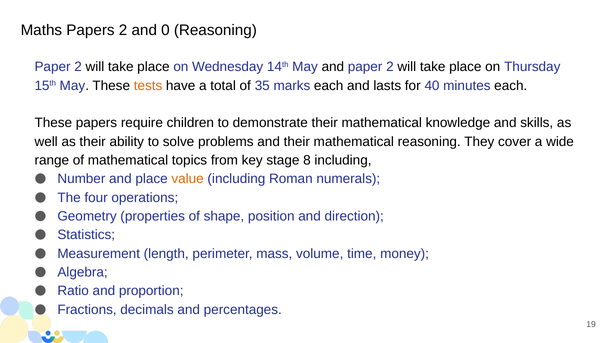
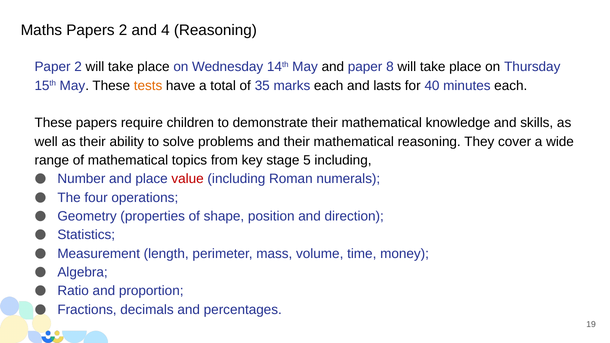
0: 0 -> 4 (165, 30)
and paper 2: 2 -> 8 (390, 67)
8: 8 -> 5 (307, 160)
value colour: orange -> red (188, 179)
